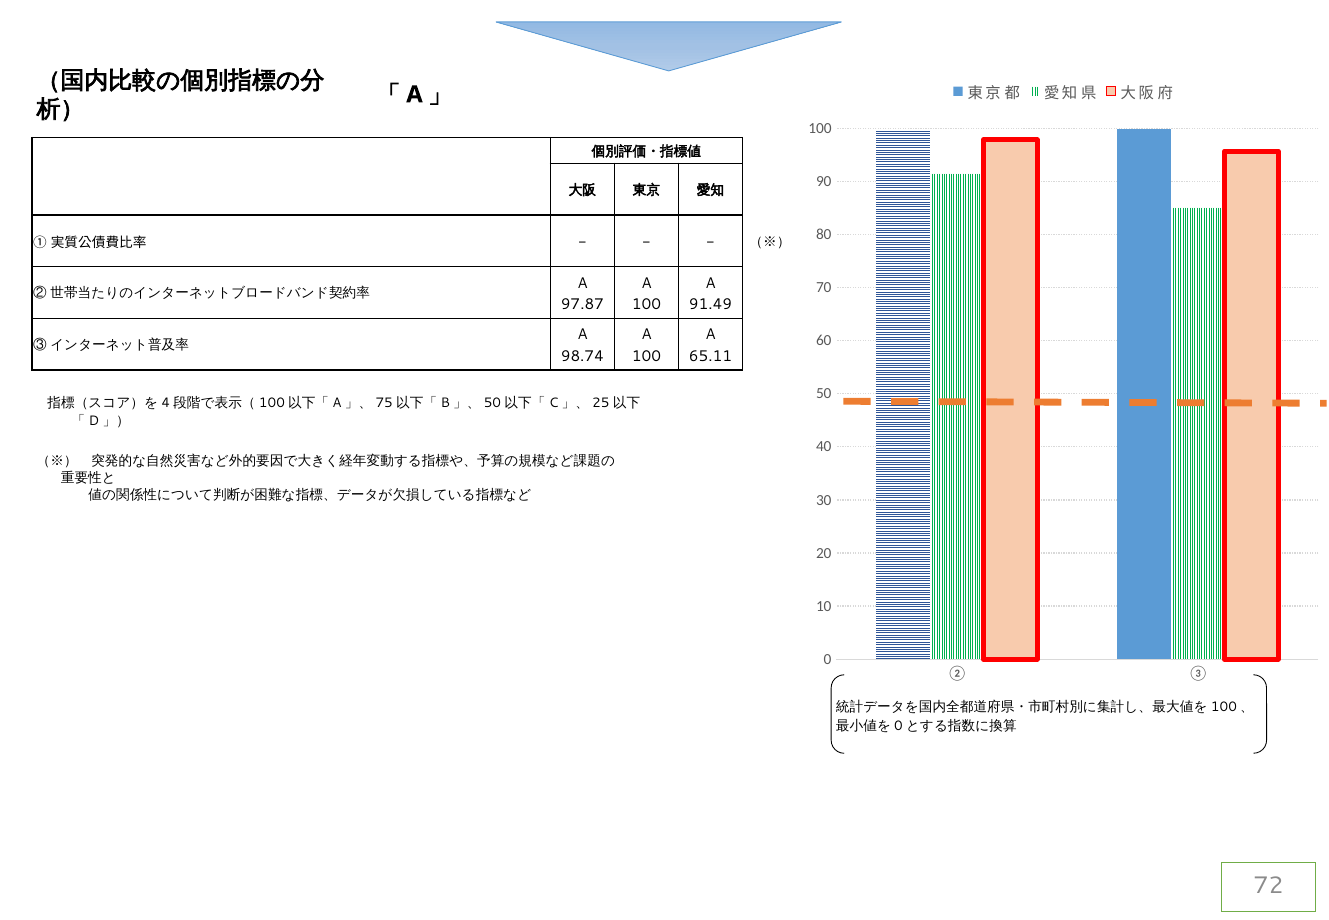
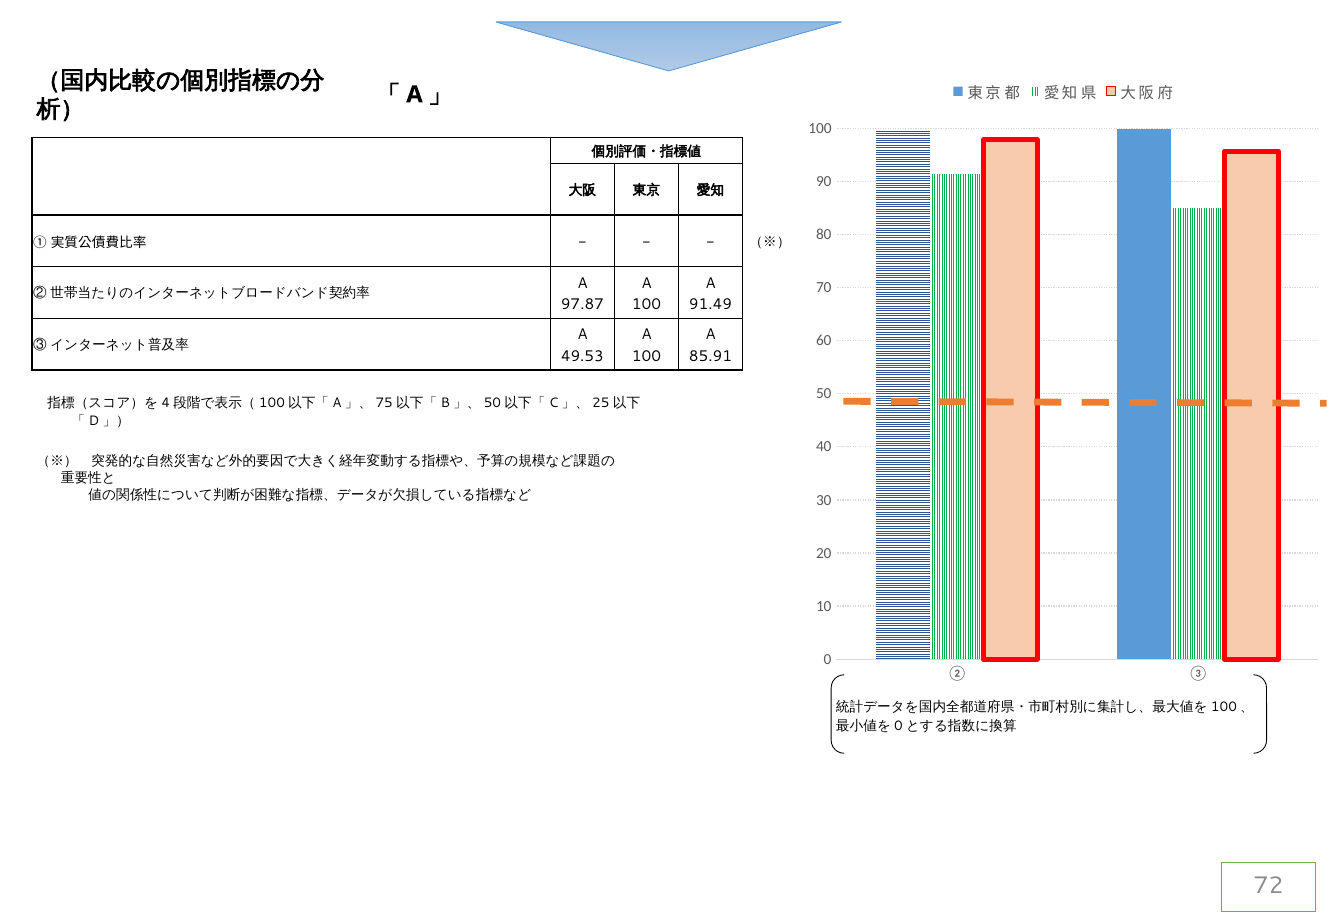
98.74: 98.74 -> 49.53 (582, 356)
65.11: 65.11 -> 85.91 (710, 356)
